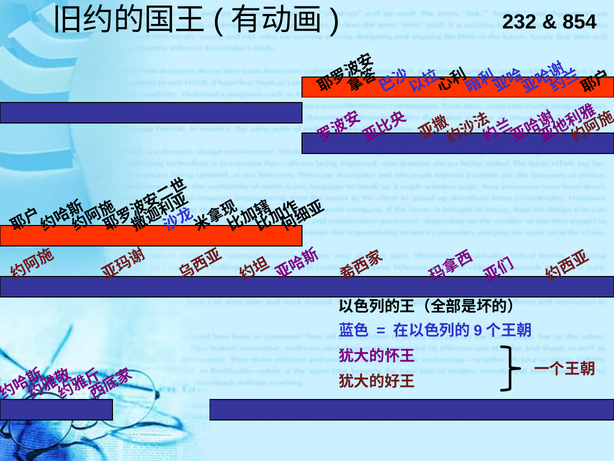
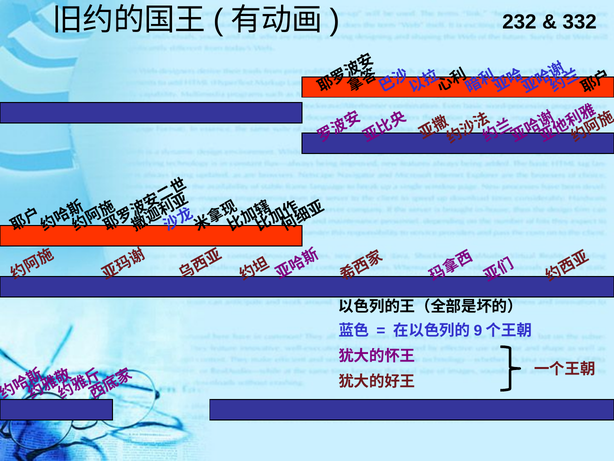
854: 854 -> 332 (580, 22)
